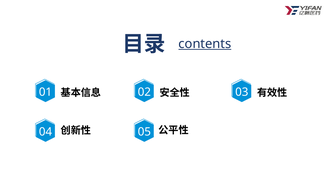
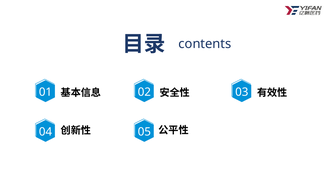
contents underline: present -> none (205, 44)
